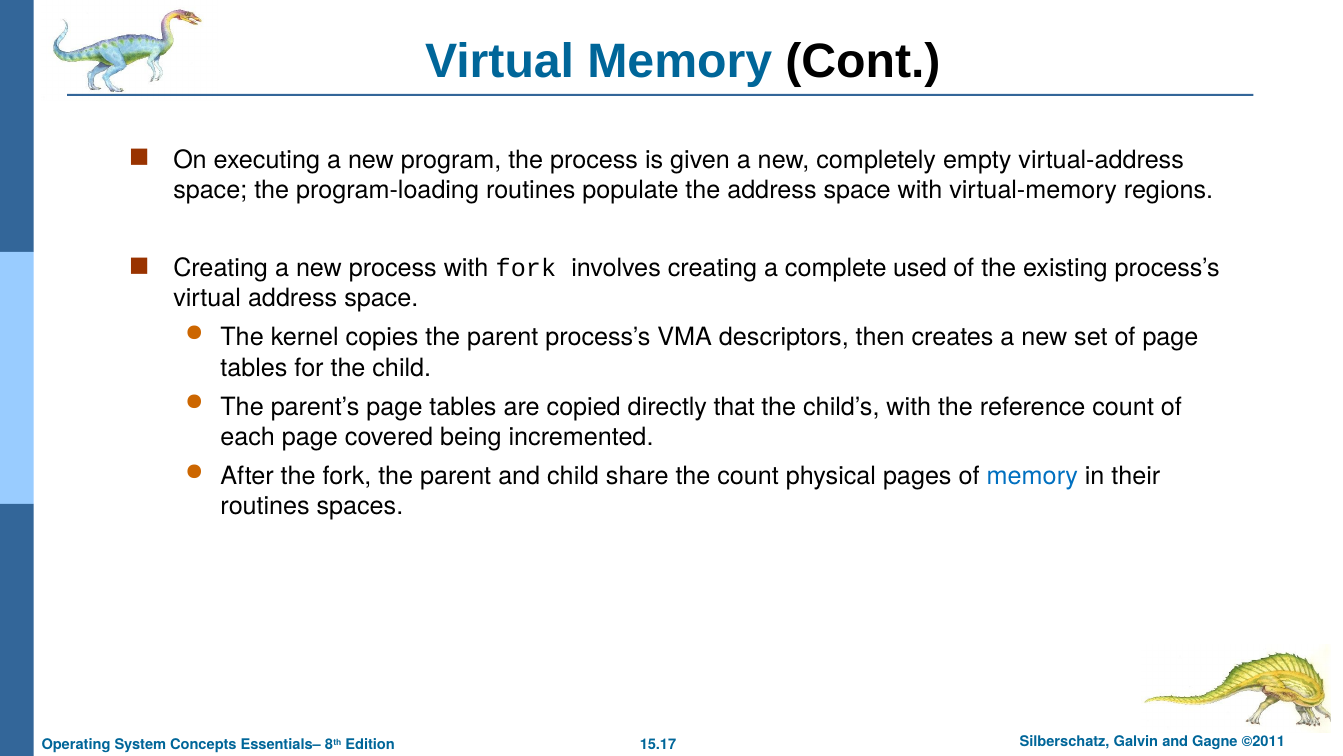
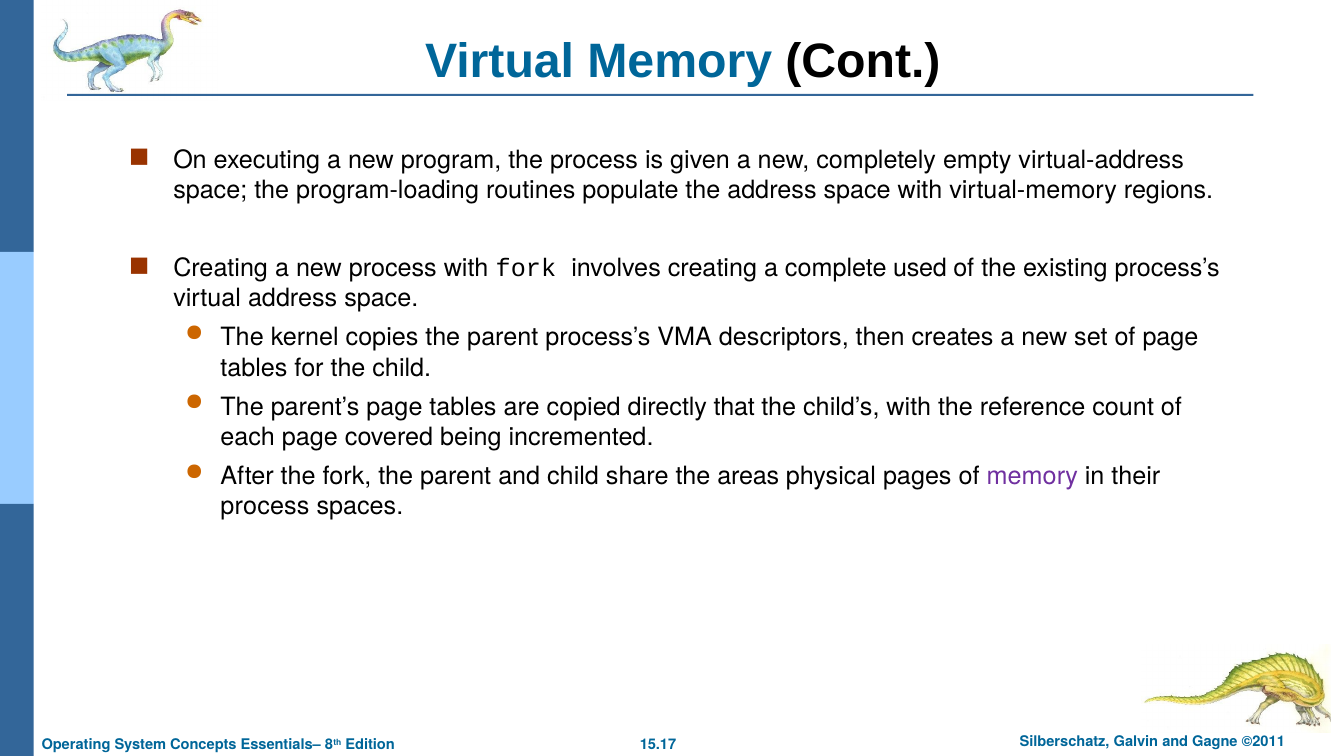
the count: count -> areas (748, 476)
memory colour: blue -> purple (1032, 476)
routines: routines -> process (265, 506)
